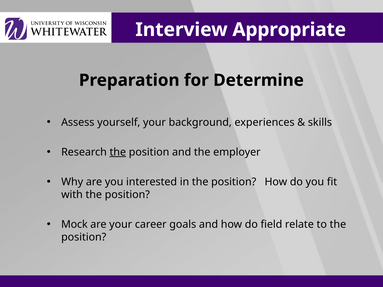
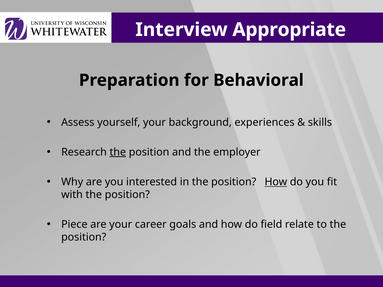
Determine: Determine -> Behavioral (259, 80)
How underline: none -> present (276, 182)
Mock: Mock -> Piece (74, 225)
